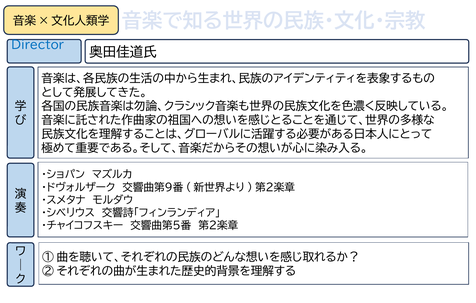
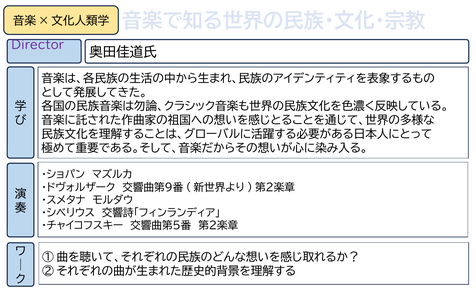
Director colour: blue -> purple (38, 45)
